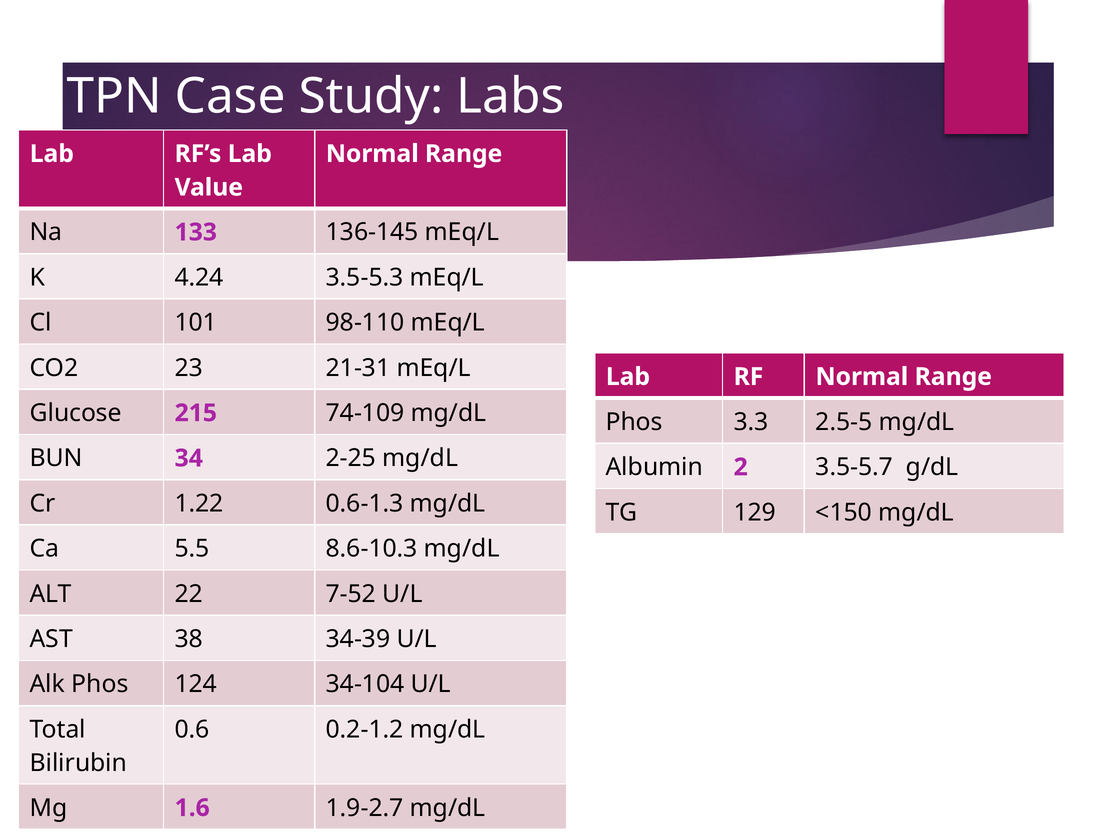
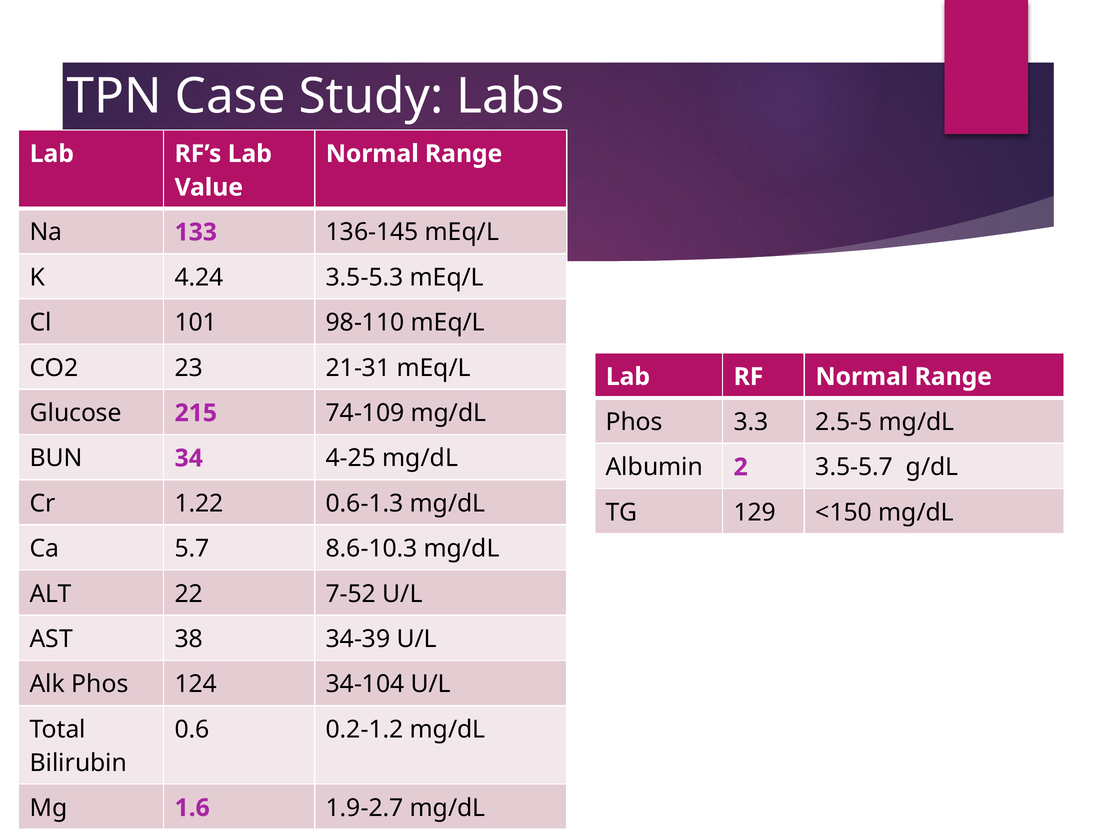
2-25: 2-25 -> 4-25 (351, 458)
5.5: 5.5 -> 5.7 (192, 549)
